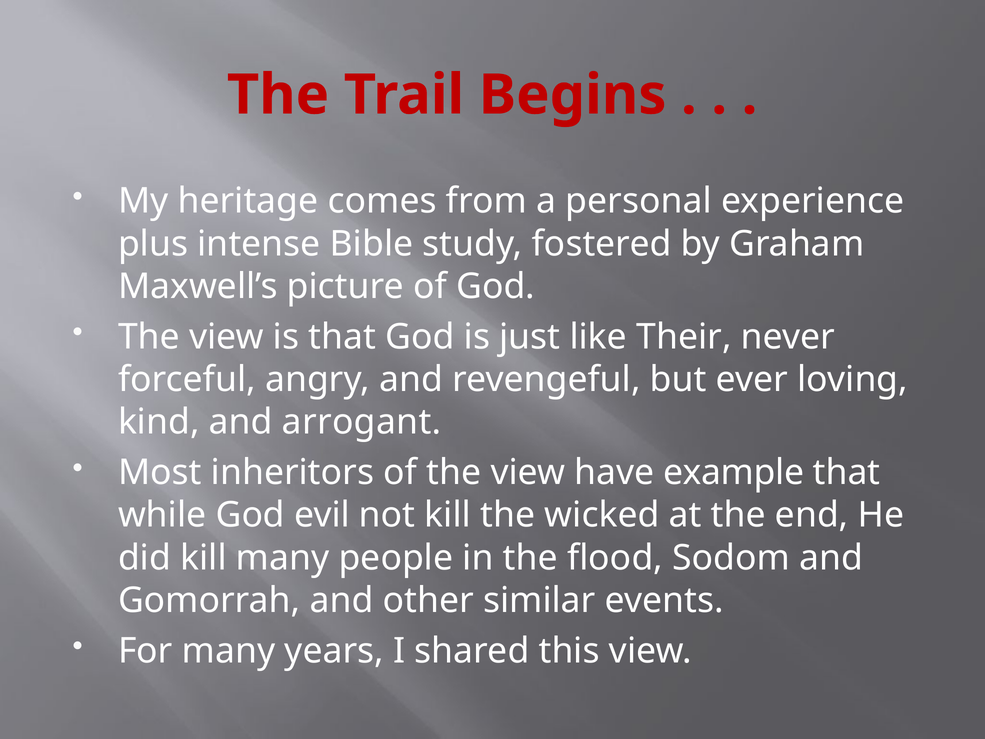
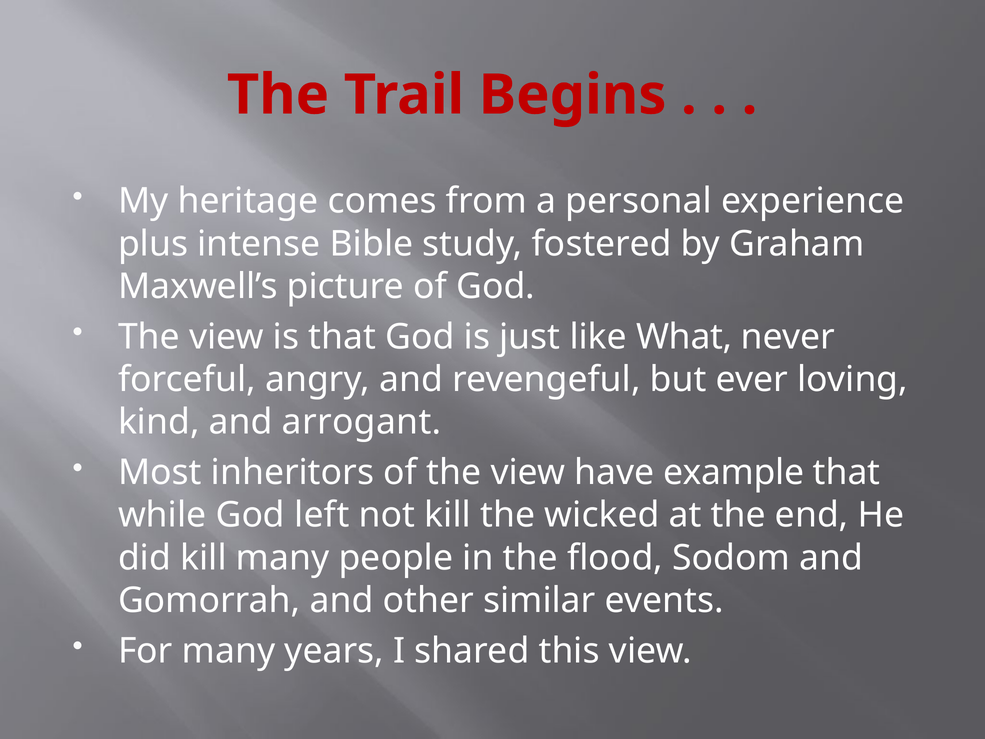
Their: Their -> What (684, 337)
evil: evil -> left (322, 515)
